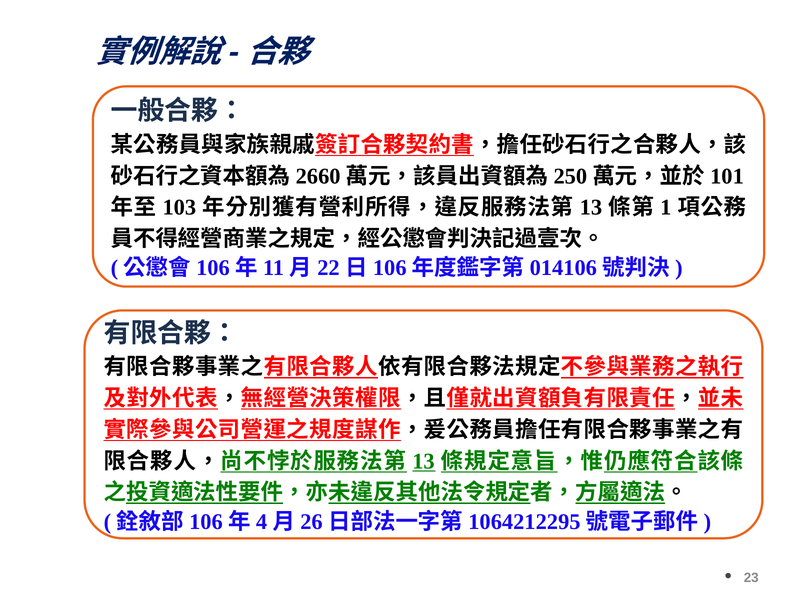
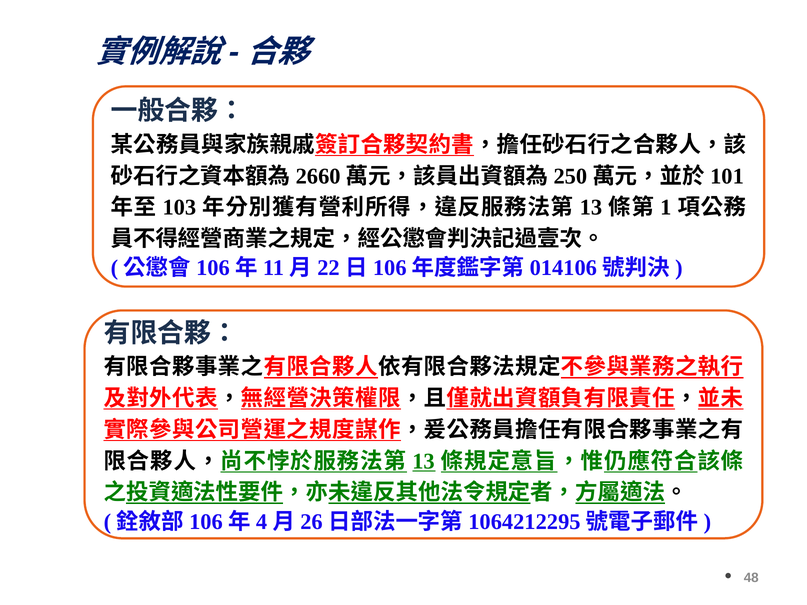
23: 23 -> 48 (751, 578)
